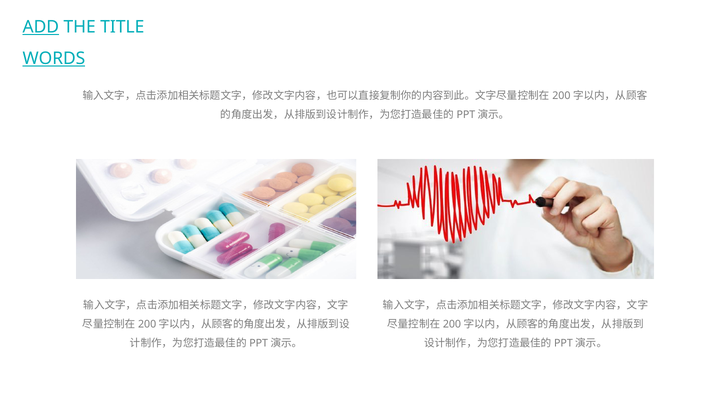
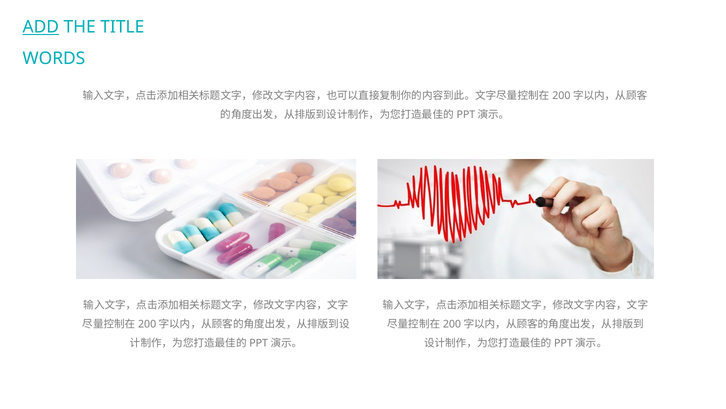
WORDS underline: present -> none (54, 58)
